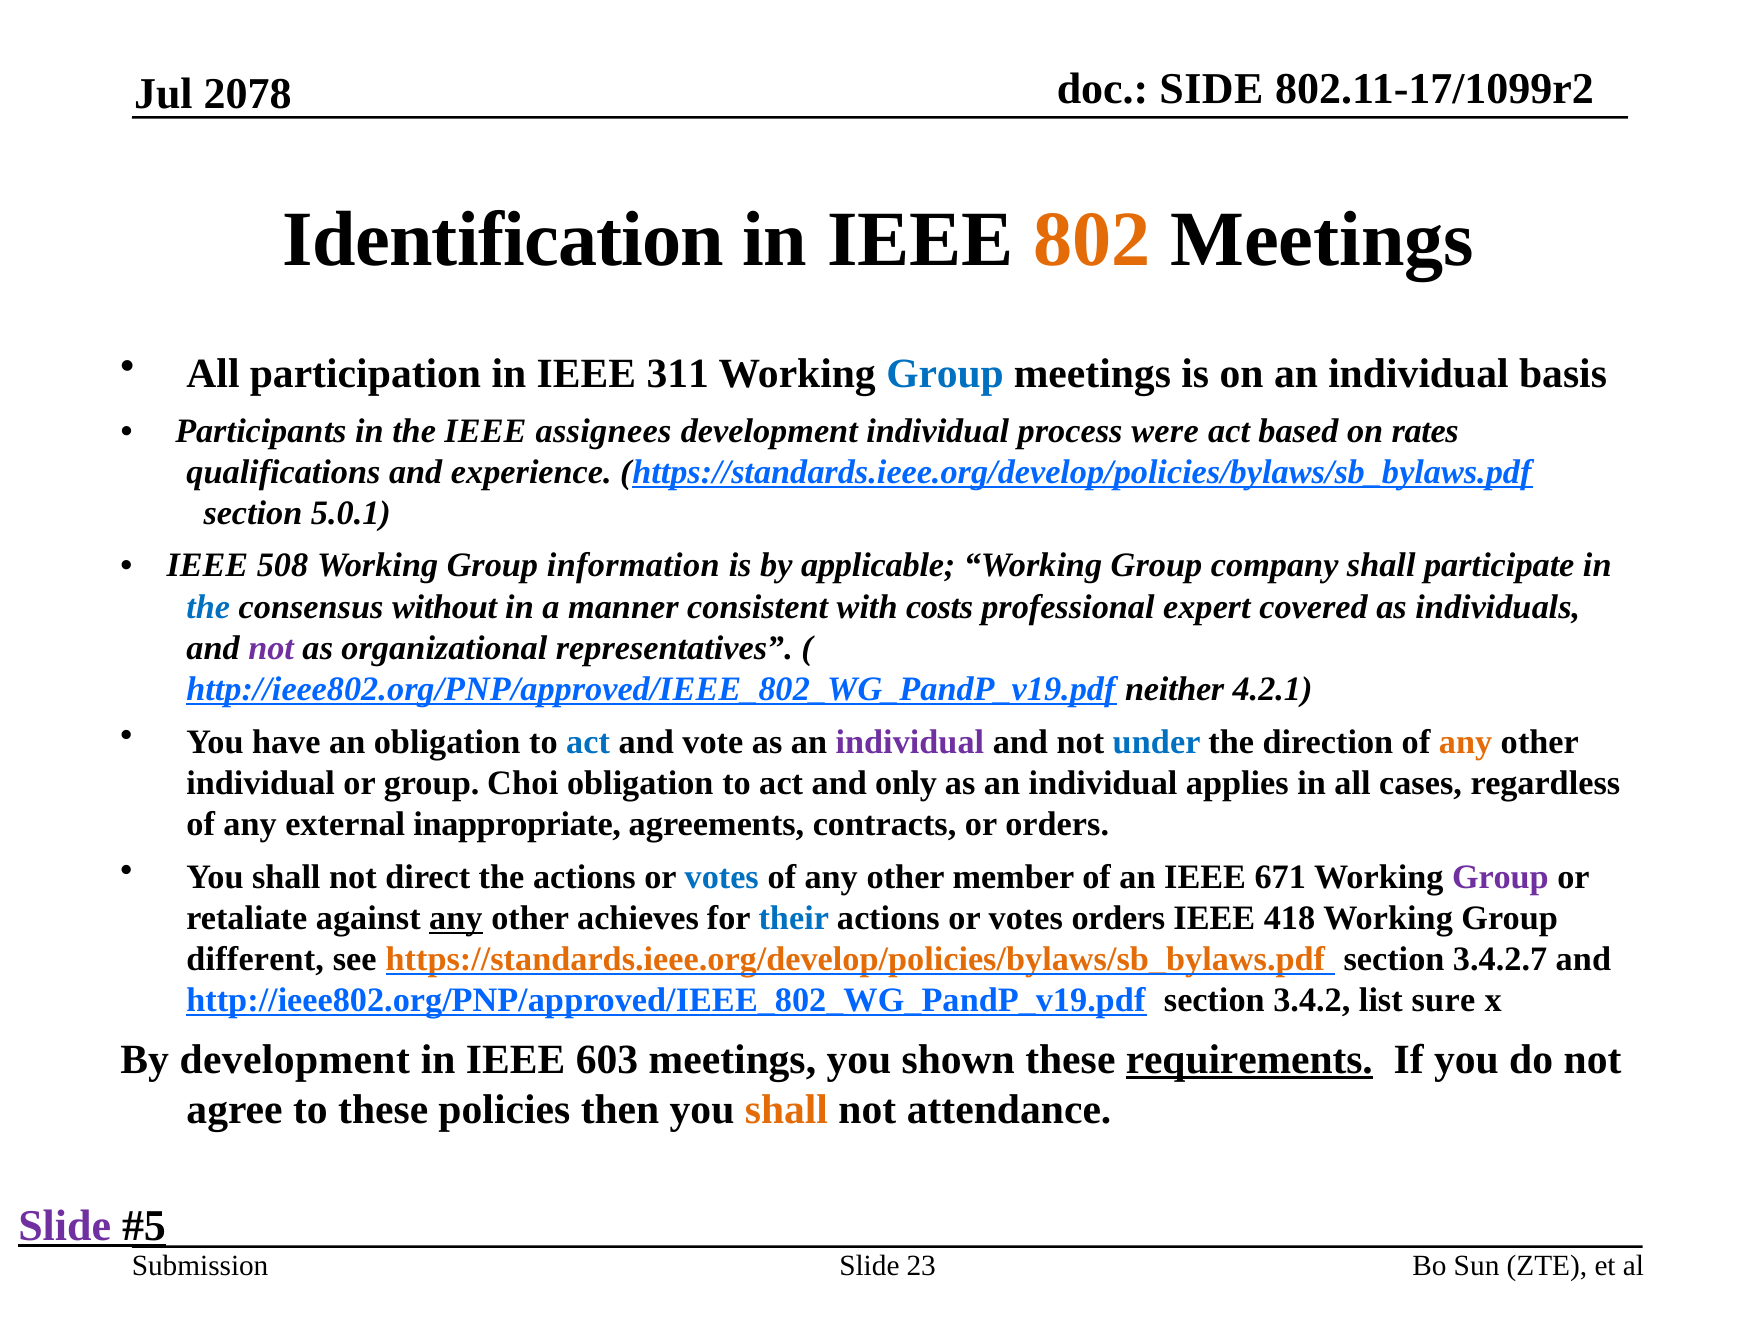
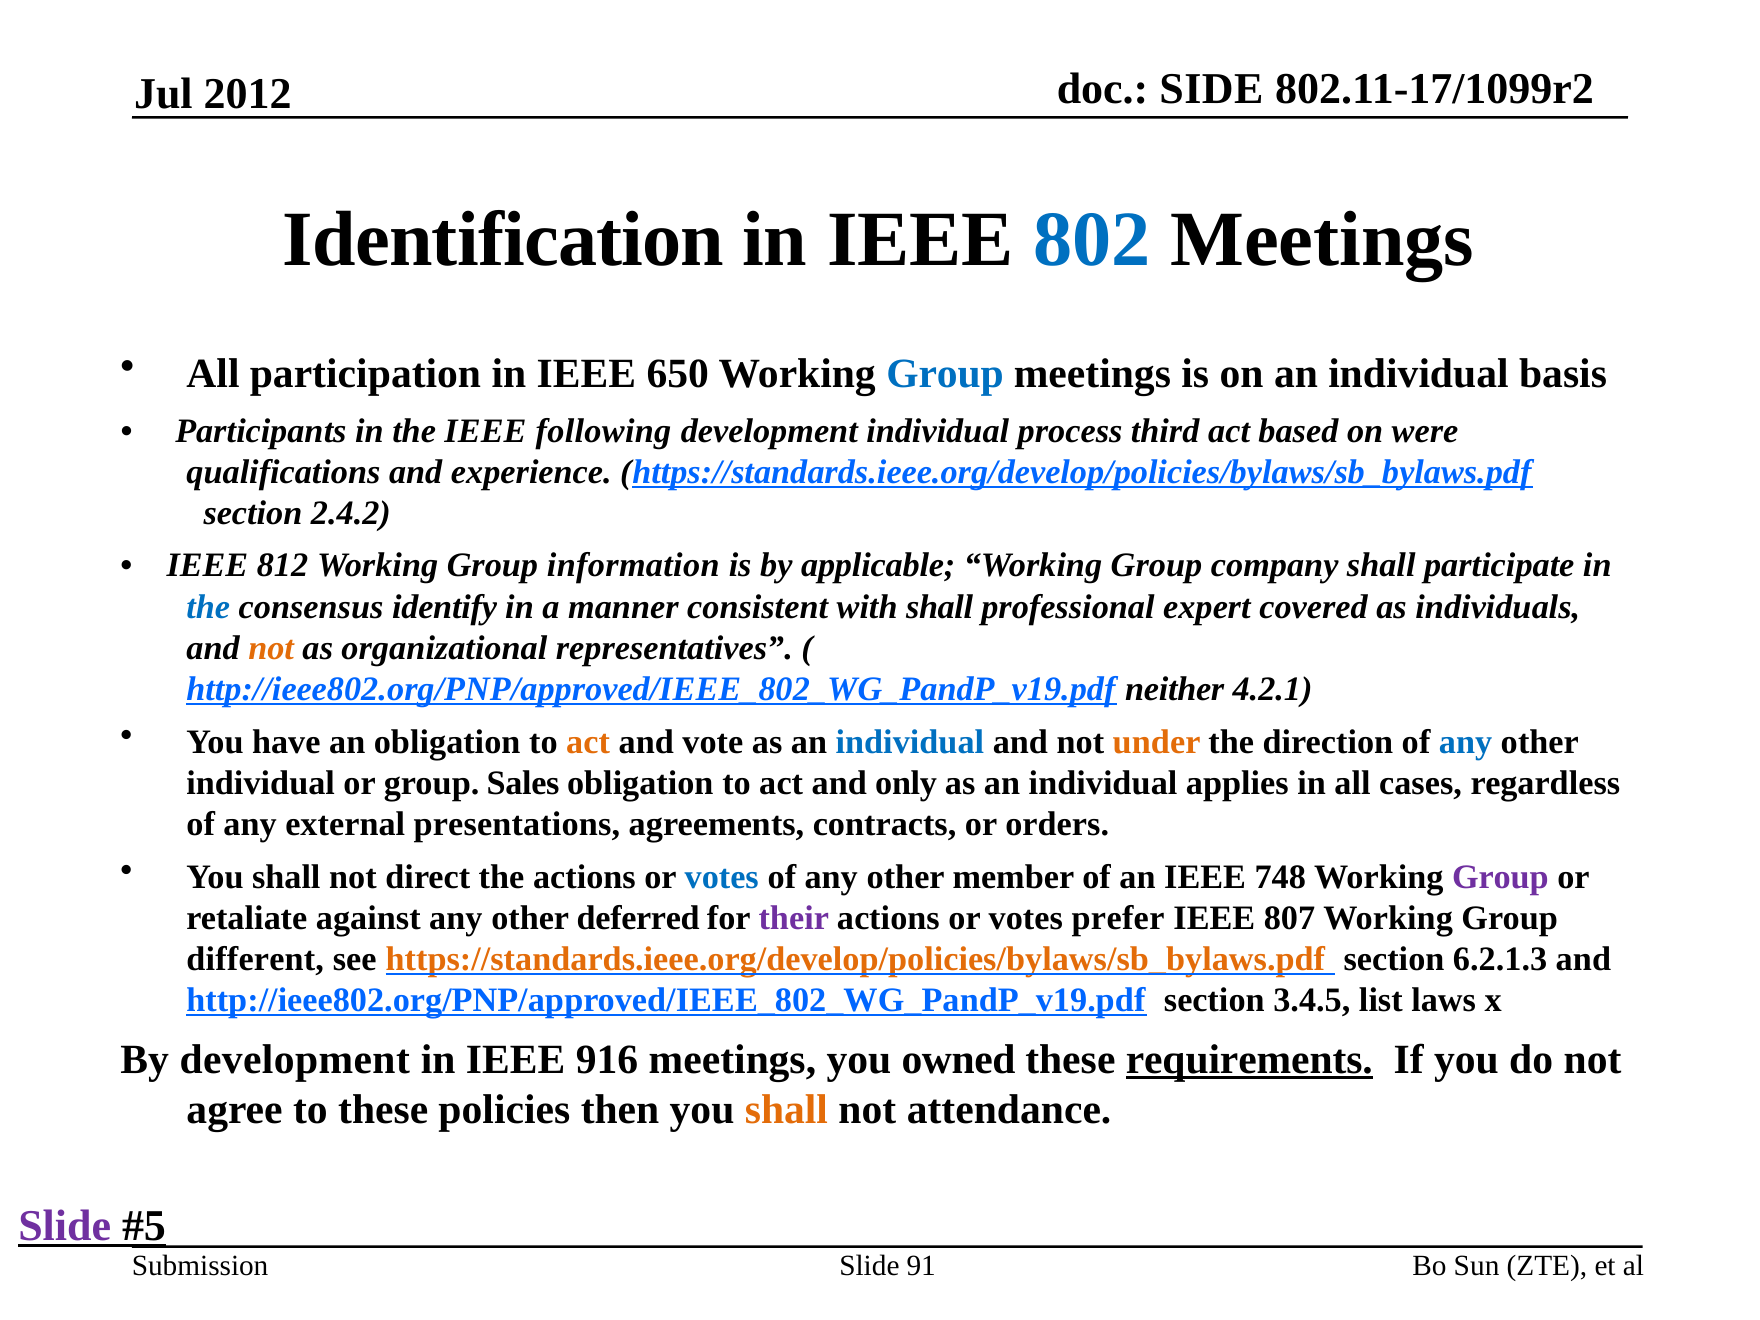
2078: 2078 -> 2012 (248, 94)
802 colour: orange -> blue (1092, 240)
311: 311 -> 650 (678, 374)
assignees: assignees -> following (603, 431)
were: were -> third (1165, 431)
rates: rates -> were (1425, 431)
5.0.1: 5.0.1 -> 2.4.2 (351, 513)
508: 508 -> 812 (282, 566)
without: without -> identify (445, 607)
with costs: costs -> shall (940, 607)
not colour: purple -> orange (271, 648)
act colour: blue -> orange (588, 742)
individual colour: purple -> blue (910, 742)
under colour: blue -> orange (1157, 742)
any colour: orange -> blue (1466, 742)
Choi: Choi -> Sales (523, 783)
inappropriate: inappropriate -> presentations (517, 824)
671: 671 -> 748 (1280, 877)
any underline: present -> none (456, 918)
achieves: achieves -> deferred (638, 918)
their colour: blue -> purple (794, 918)
votes orders: orders -> prefer (1118, 918)
418: 418 -> 807 (1290, 918)
3.4.2.7: 3.4.2.7 -> 6.2.1.3 (1500, 959)
3.4.2: 3.4.2 -> 3.4.5 (1312, 1000)
sure: sure -> laws (1444, 1000)
603: 603 -> 916 (607, 1060)
shown: shown -> owned (958, 1060)
23: 23 -> 91 (921, 1266)
